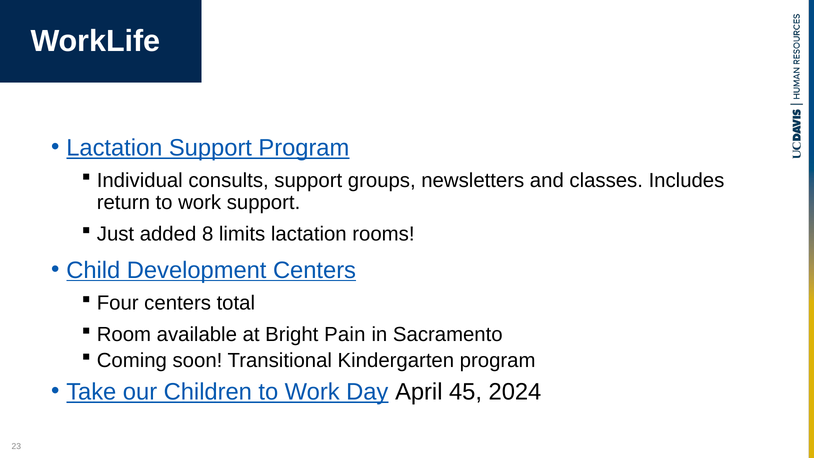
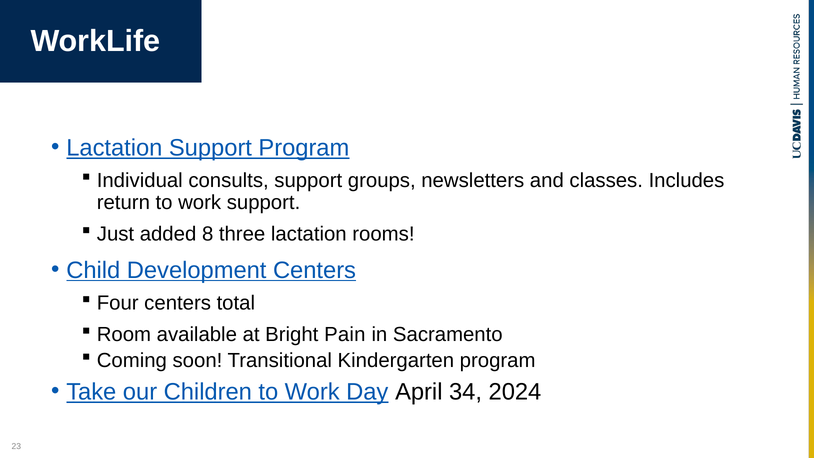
limits: limits -> three (242, 234)
45: 45 -> 34 (466, 392)
